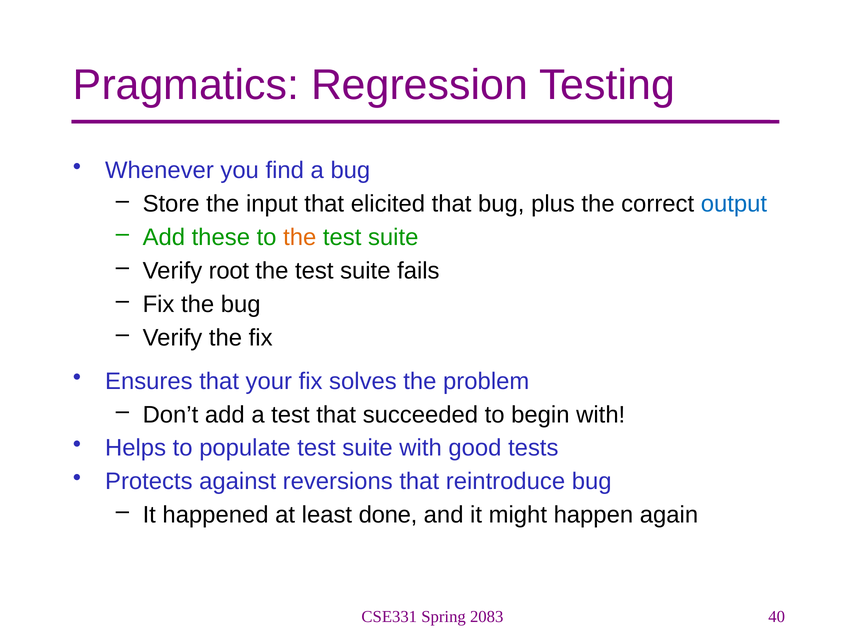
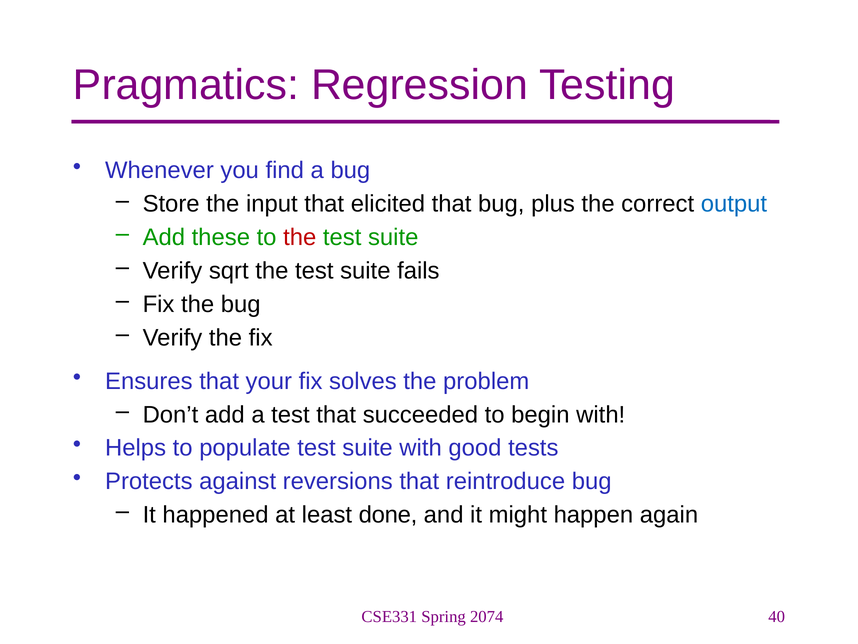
the colour: orange -> red (300, 237)
root: root -> sqrt (229, 271)
2083: 2083 -> 2074 (487, 616)
